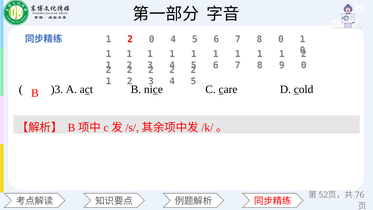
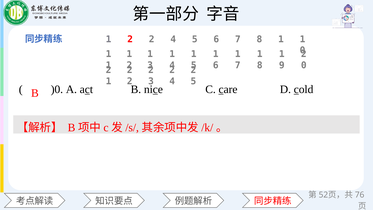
1 2 0: 0 -> 2 (152, 39)
7 8 0: 0 -> 1 (281, 39)
)3: )3 -> )0 (57, 89)
